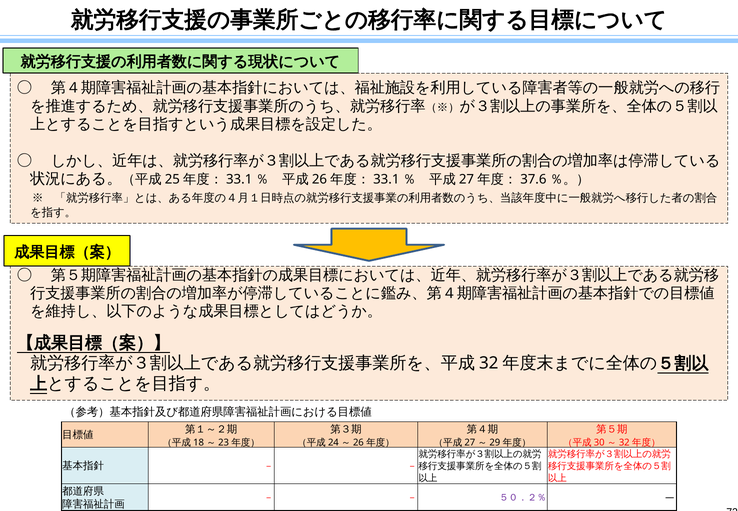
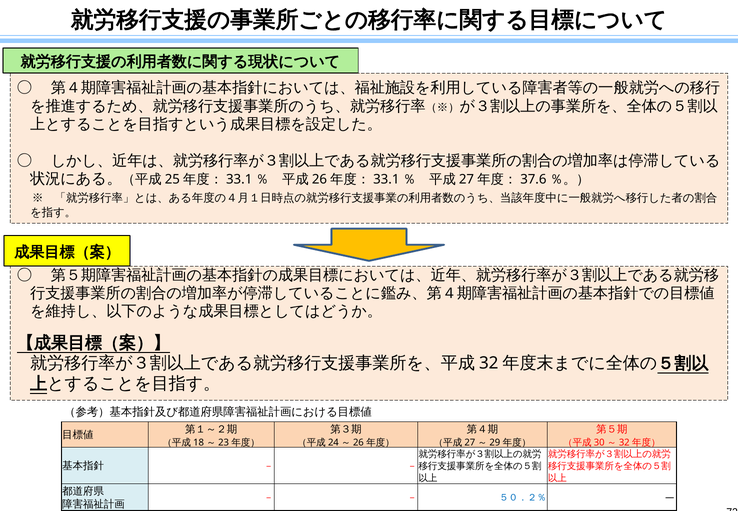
５０．２％ colour: purple -> blue (523, 497)
